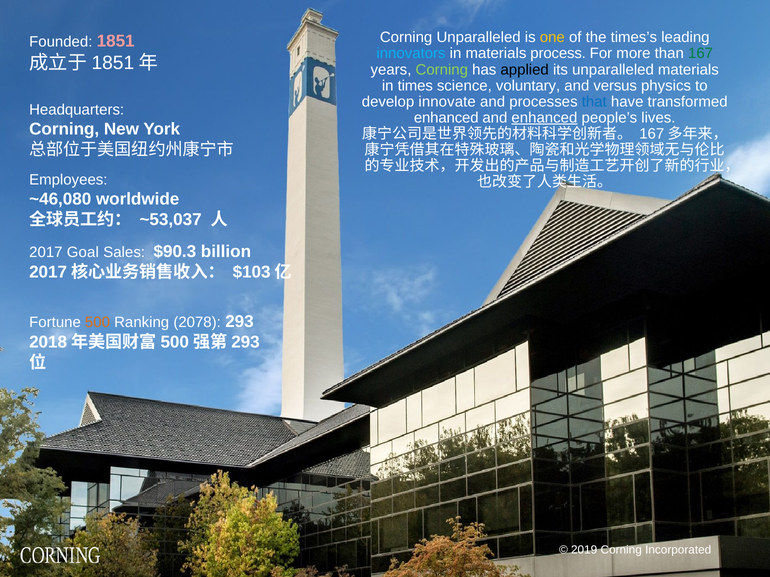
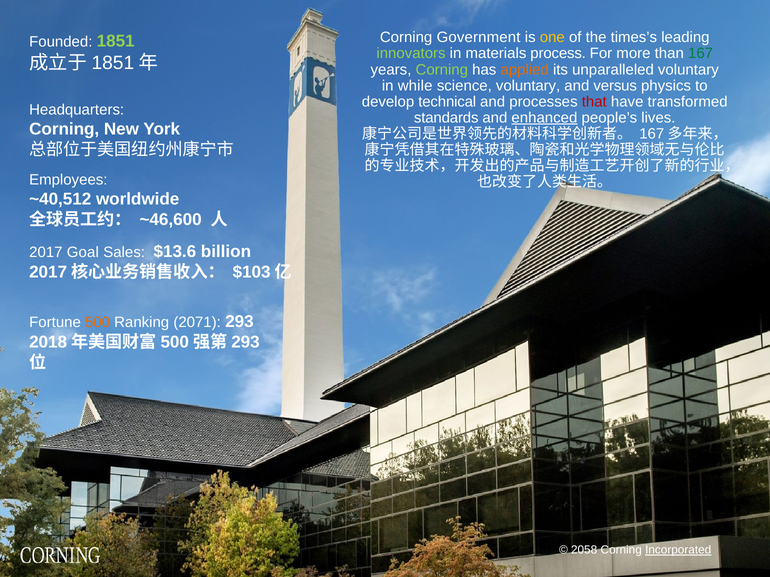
Corning Unparalleled: Unparalleled -> Government (479, 38)
1851 colour: pink -> light green (116, 41)
innovators colour: light blue -> light green (411, 54)
applied colour: black -> orange (525, 70)
unparalleled materials: materials -> voluntary (688, 70)
times: times -> while (415, 86)
innovate: innovate -> technical (447, 102)
that colour: blue -> red (594, 102)
enhanced: enhanced -> standards (446, 118)
~46,080: ~46,080 -> ~40,512 (60, 199)
~53,037: ~53,037 -> ~46,600 (171, 220)
$90.3: $90.3 -> $13.6 (175, 252)
2078: 2078 -> 2071 (197, 323)
2019: 2019 -> 2058 (584, 550)
Incorporated underline: none -> present (678, 550)
